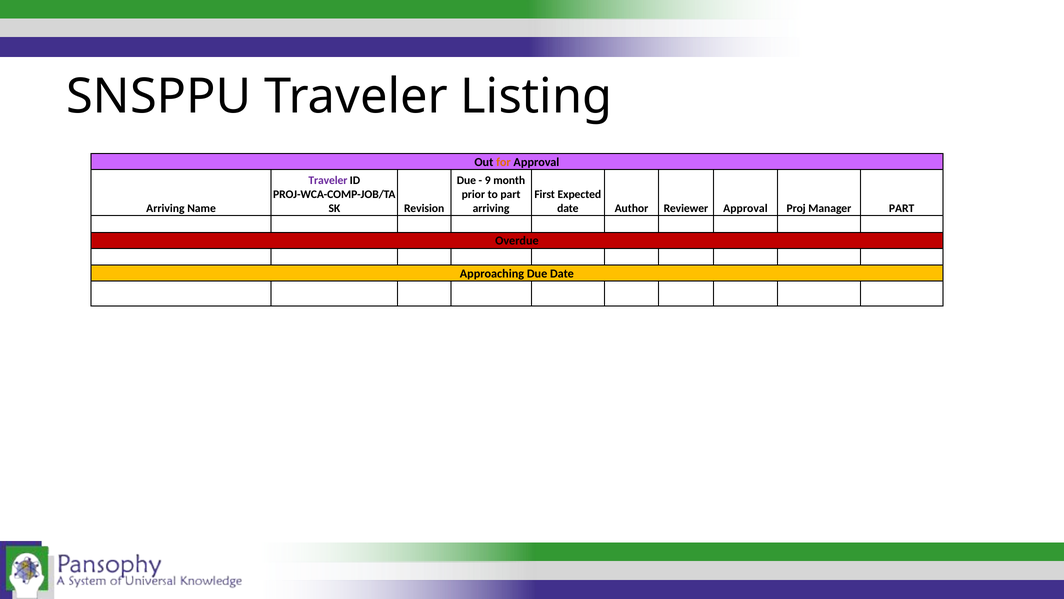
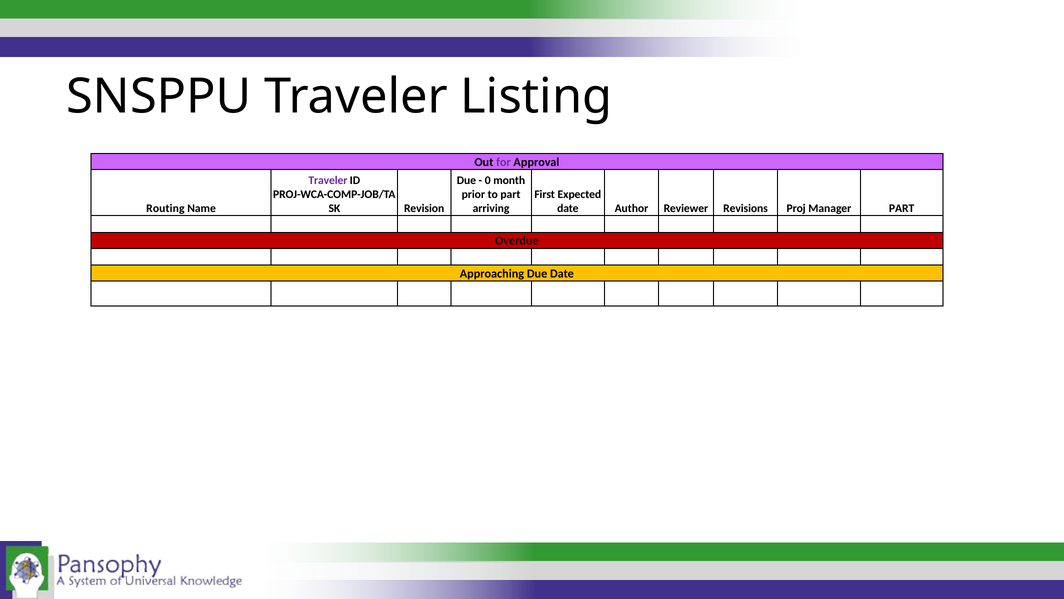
for colour: orange -> purple (503, 162)
9: 9 -> 0 (488, 180)
Arriving: Arriving -> Routing (165, 208)
Reviewer Approval: Approval -> Revisions (746, 208)
